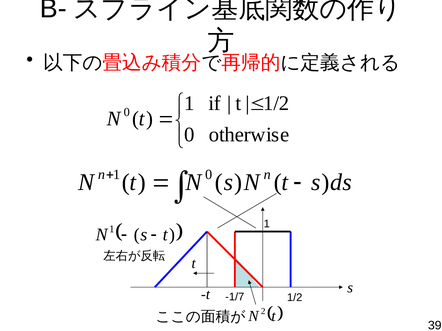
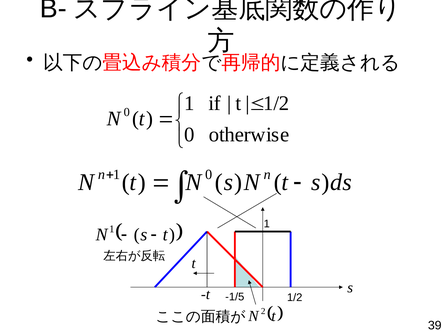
-1/7: -1/7 -> -1/5 (235, 297)
